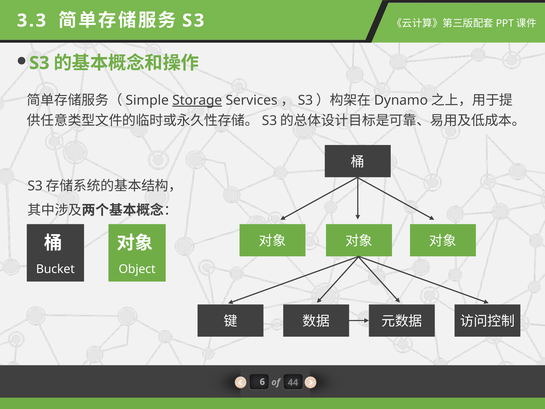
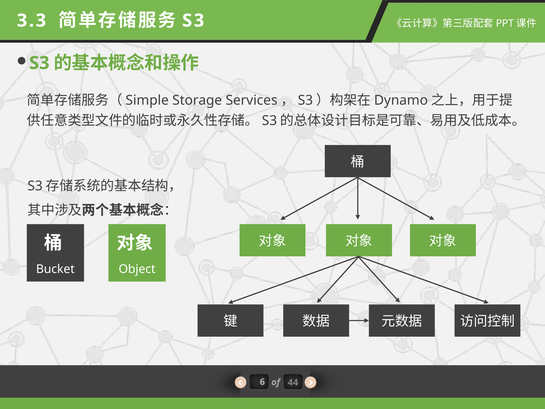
Storage underline: present -> none (197, 100)
